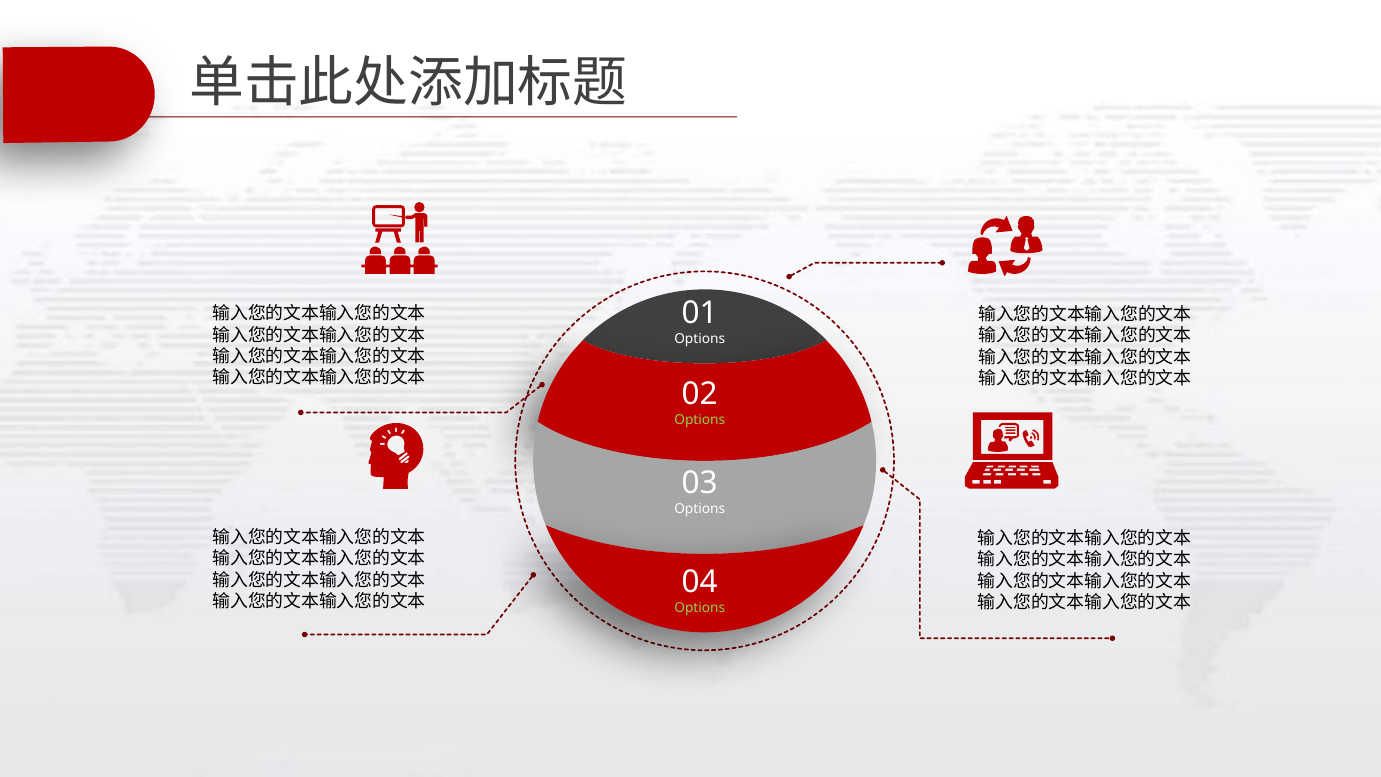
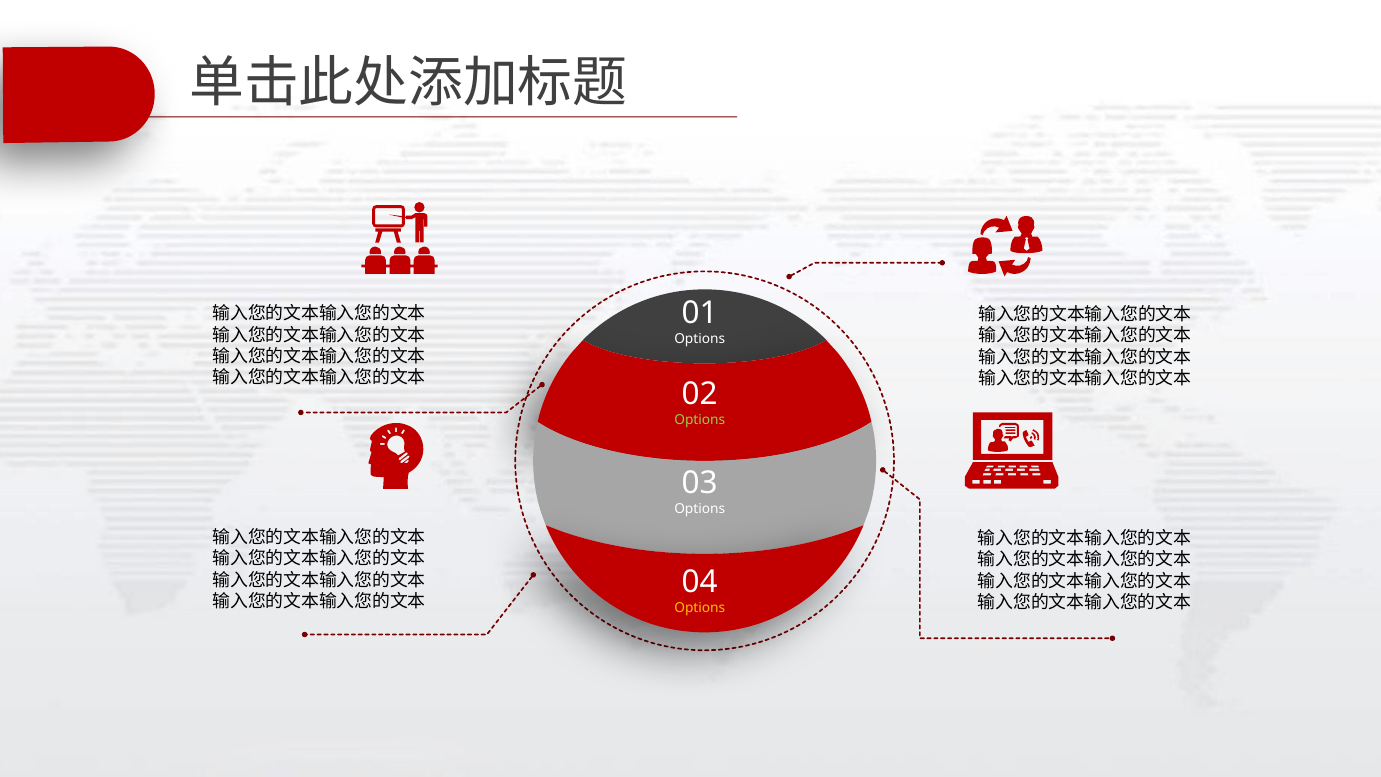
Options colour: light green -> yellow (700, 607)
